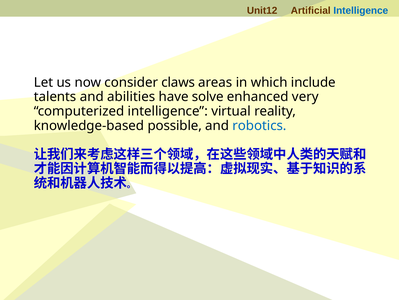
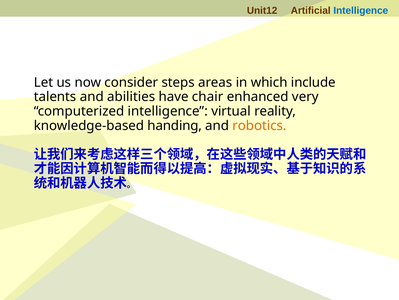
claws: claws -> steps (178, 82)
solve: solve -> chair (208, 97)
possible: possible -> handing (175, 125)
robotics colour: blue -> orange (260, 125)
